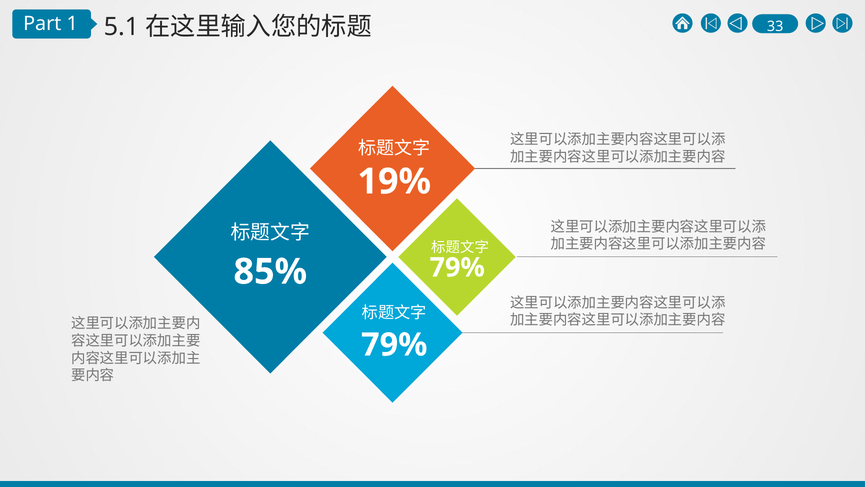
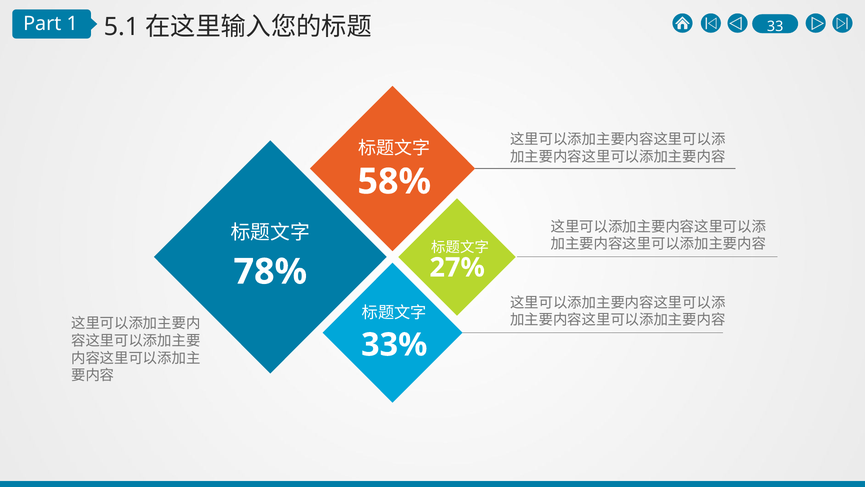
19%: 19% -> 58% (394, 181)
79%: 79% -> 27% (457, 267)
85%: 85% -> 78% (270, 271)
79%: 79% -> 33% (394, 344)
